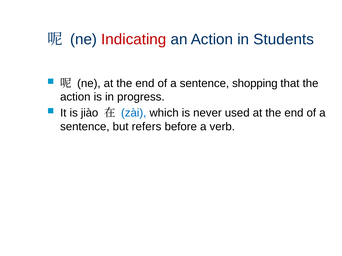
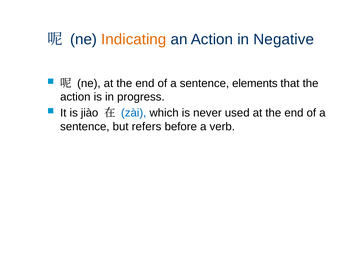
Indicating colour: red -> orange (134, 40)
Students: Students -> Negative (284, 40)
shopping: shopping -> elements (255, 83)
